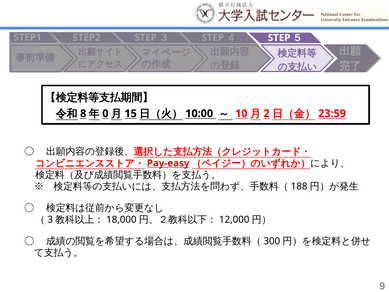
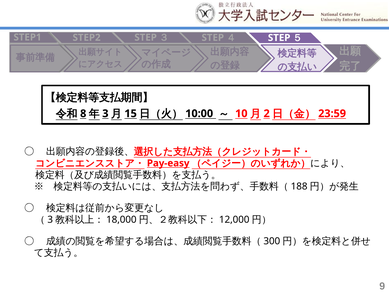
0: 0 -> 3 (105, 113)
